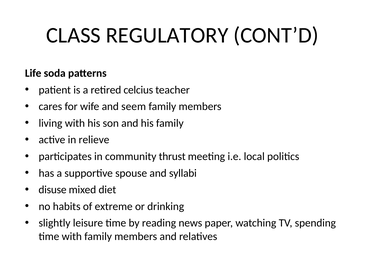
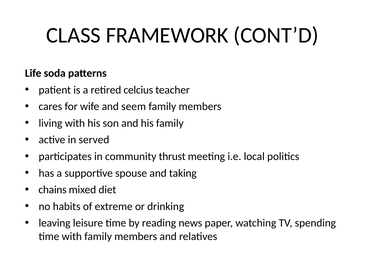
REGULATORY: REGULATORY -> FRAMEWORK (167, 35)
relieve: relieve -> served (94, 140)
syllabi: syllabi -> taking (183, 173)
disuse: disuse -> chains (53, 190)
slightly: slightly -> leaving (55, 223)
